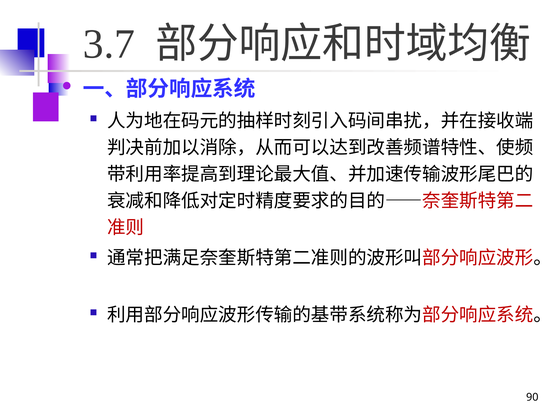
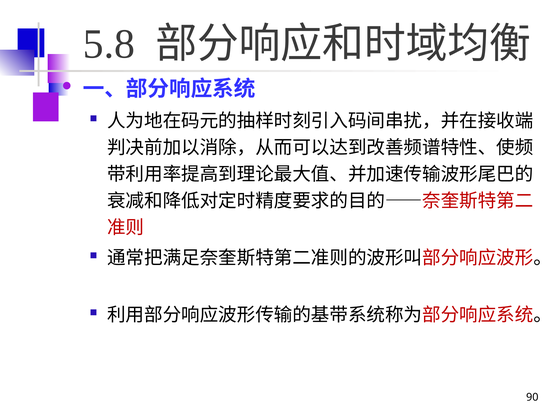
3.7: 3.7 -> 5.8 (109, 44)
